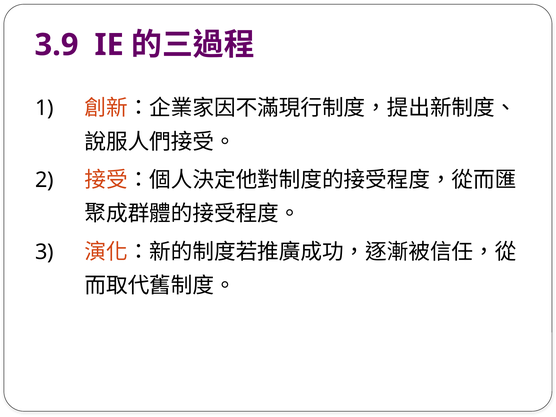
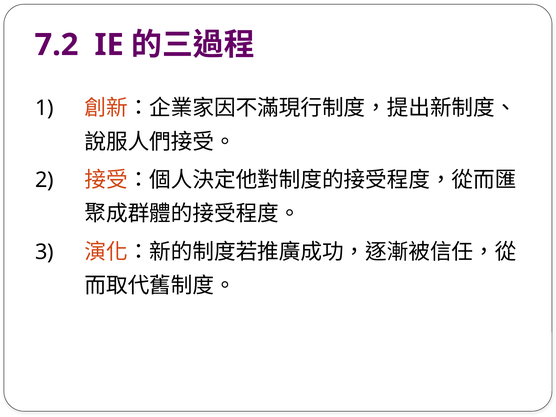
3.9: 3.9 -> 7.2 (57, 45)
